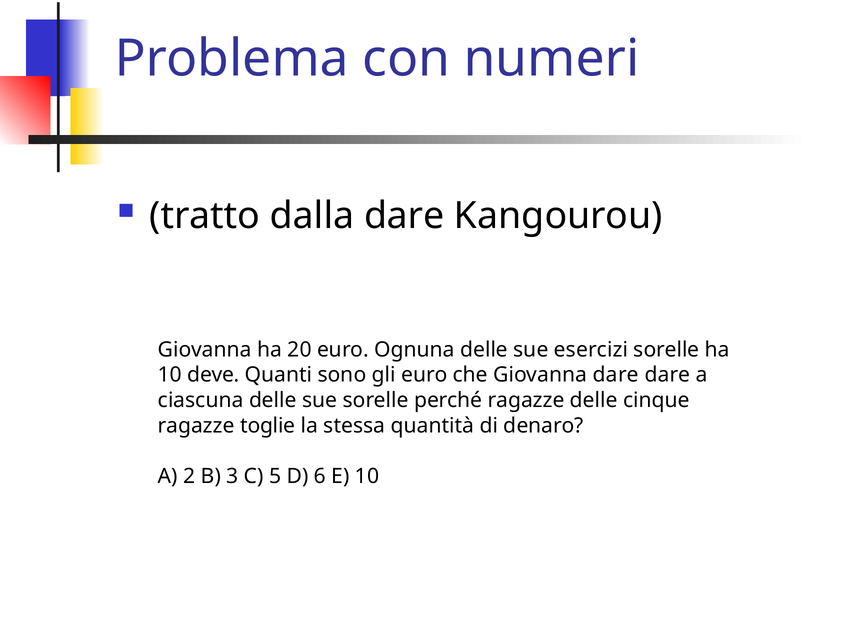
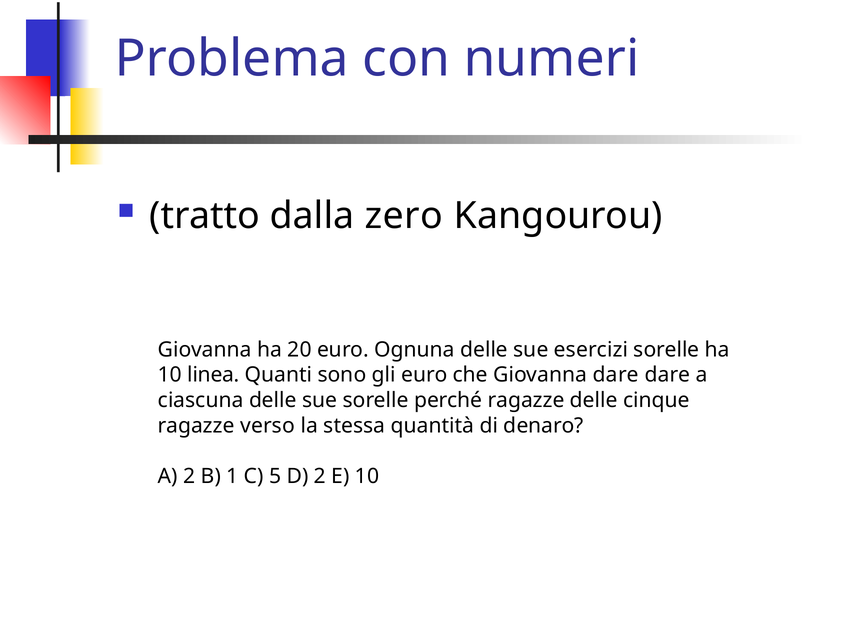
dalla dare: dare -> zero (404, 216)
deve: deve -> linea (213, 375)
toglie: toglie -> verso (268, 426)
3: 3 -> 1 (232, 476)
D 6: 6 -> 2 (320, 476)
